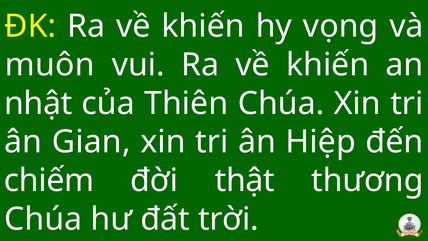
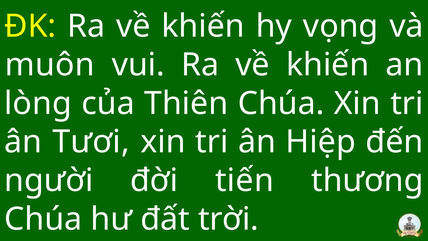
nhật: nhật -> lòng (38, 103)
Gian: Gian -> Tươi (91, 142)
chiếm: chiếm -> người (49, 180)
thật: thật -> tiến (244, 180)
